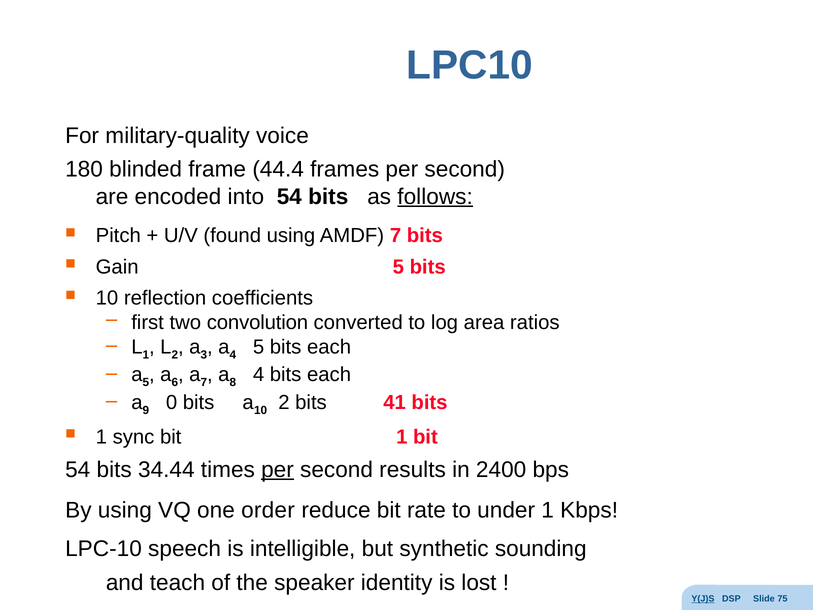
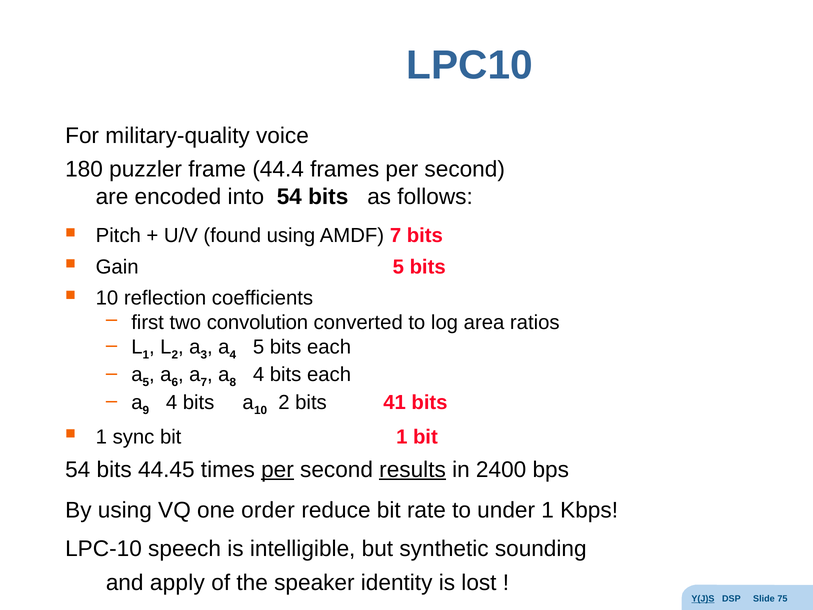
blinded: blinded -> puzzler (146, 169)
follows underline: present -> none (435, 197)
0: 0 -> 4 (172, 402)
34.44: 34.44 -> 44.45 (166, 469)
results underline: none -> present (413, 469)
teach: teach -> apply (177, 582)
